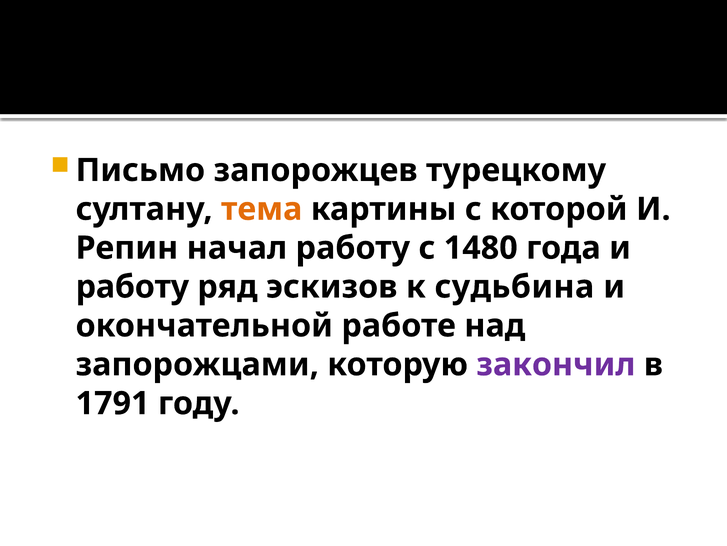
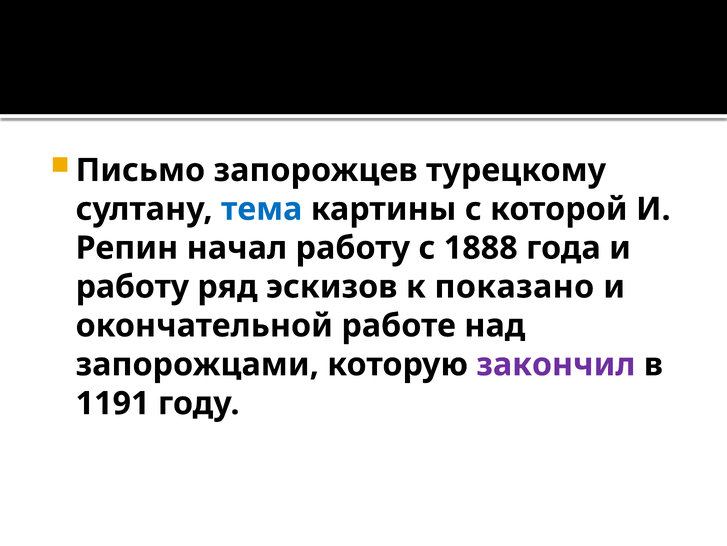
тема colour: orange -> blue (262, 209)
1480: 1480 -> 1888 (481, 248)
судьбина: судьбина -> показано (514, 287)
1791: 1791 -> 1191 (113, 403)
